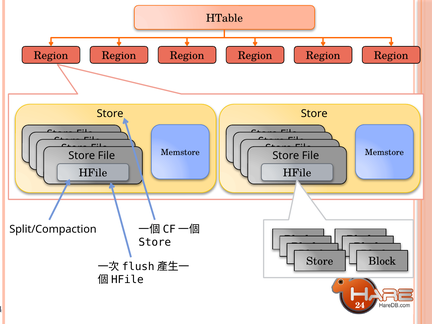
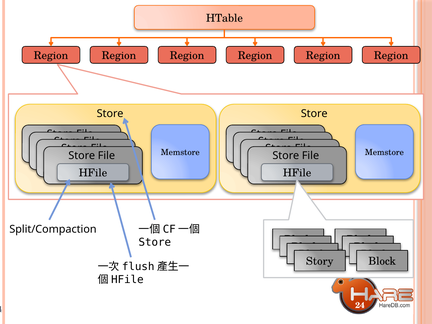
Store: Store -> Story (320, 261)
